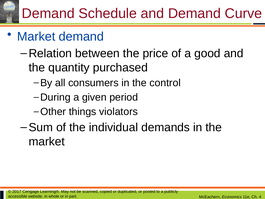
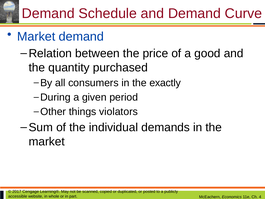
control: control -> exactly (165, 83)
